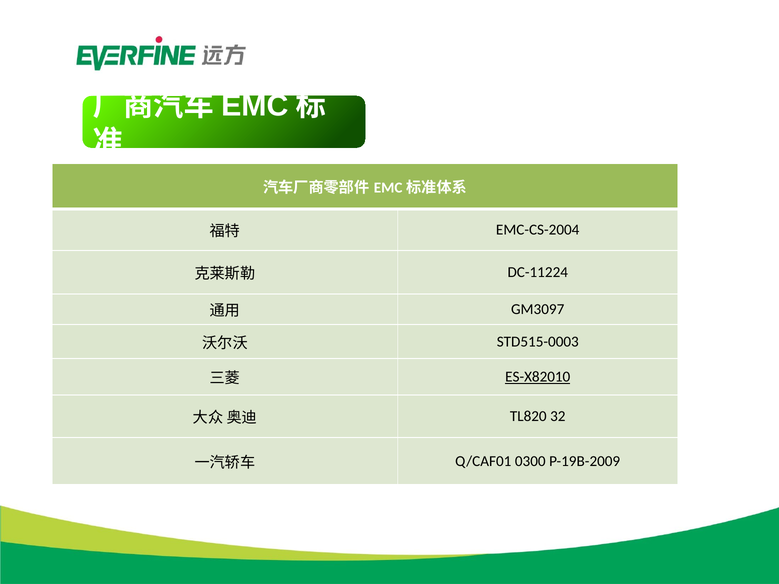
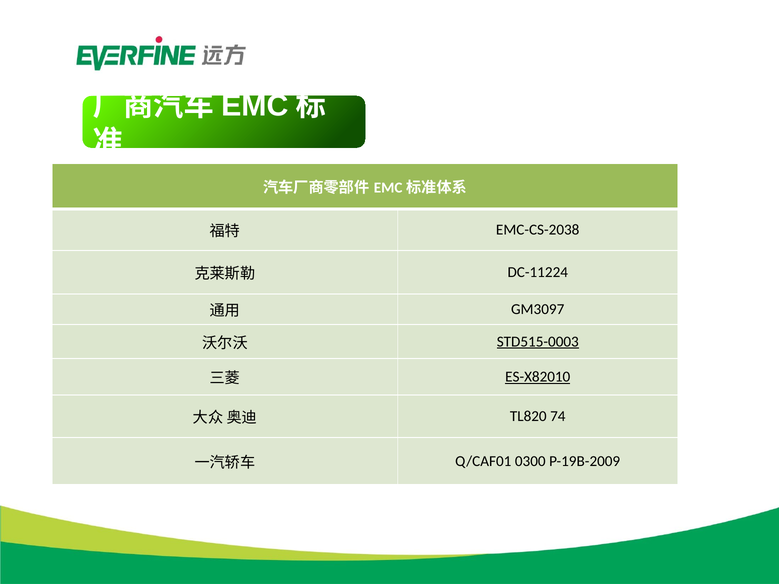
EMC-CS-2004: EMC-CS-2004 -> EMC-CS-2038 (538, 230)
STD515-0003 underline: none -> present (538, 342)
32: 32 -> 74 (558, 417)
